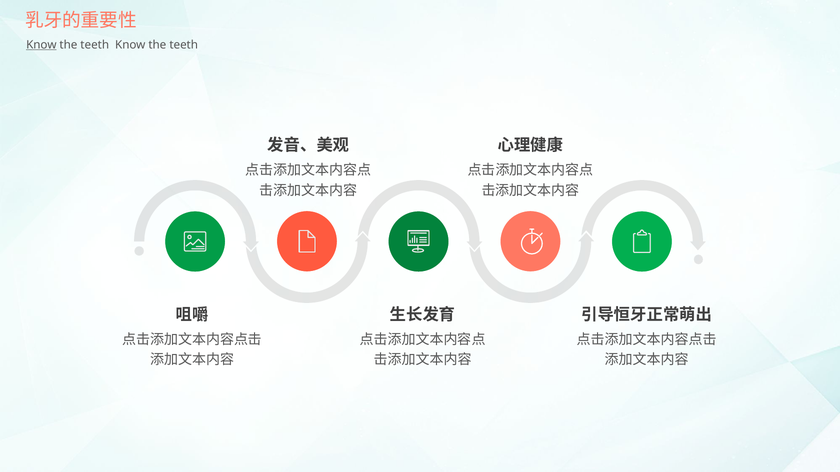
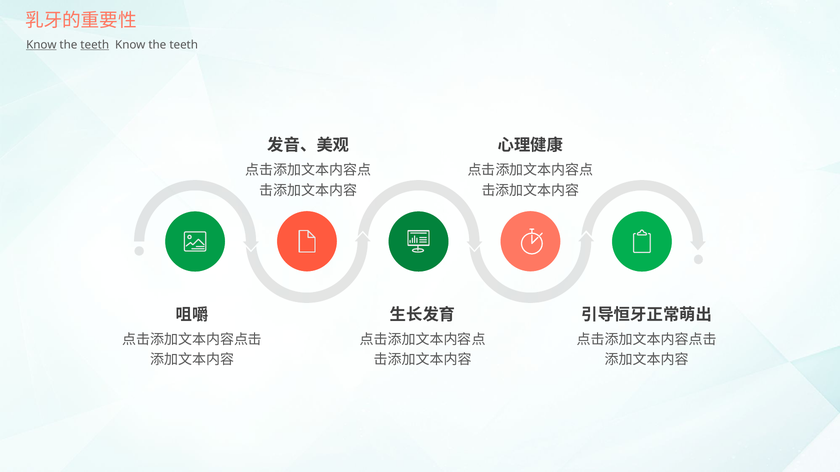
teeth underline: none -> present (95, 45)
